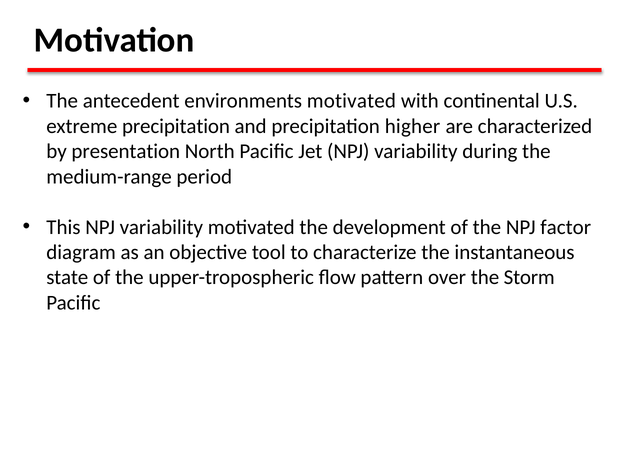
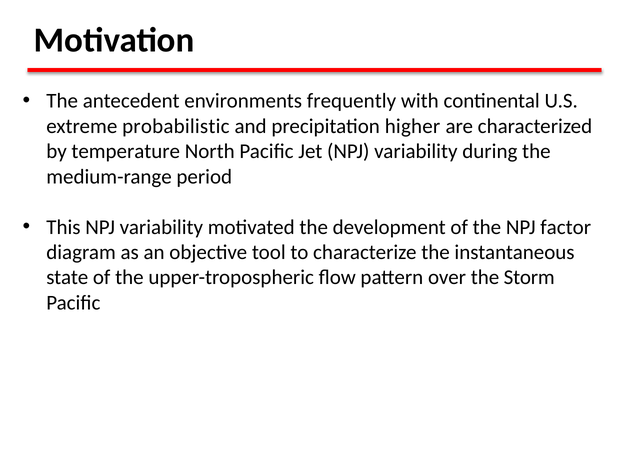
environments motivated: motivated -> frequently (351, 101)
extreme precipitation: precipitation -> probabilistic (176, 126)
presentation: presentation -> temperature (126, 151)
